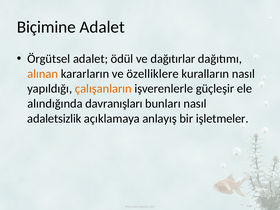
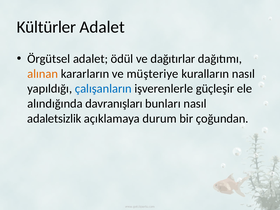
Biçimine: Biçimine -> Kültürler (46, 27)
özelliklere: özelliklere -> müşteriye (153, 74)
çalışanların colour: orange -> blue (103, 89)
anlayış: anlayış -> durum (160, 119)
işletmeler: işletmeler -> çoğundan (222, 119)
